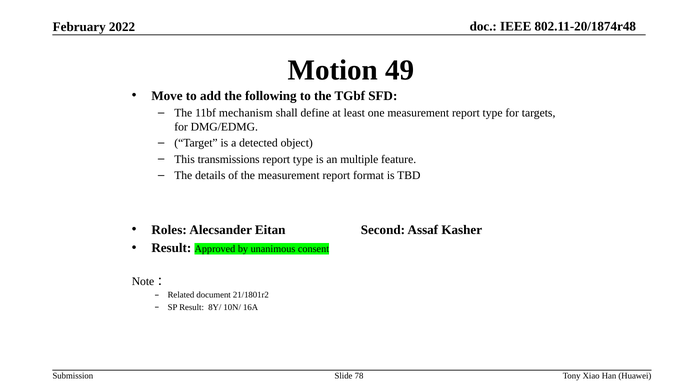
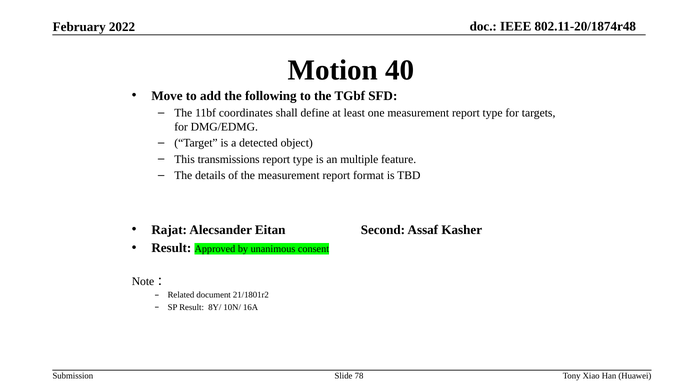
49: 49 -> 40 (400, 70)
mechanism: mechanism -> coordinates (246, 113)
Roles: Roles -> Rajat (169, 230)
